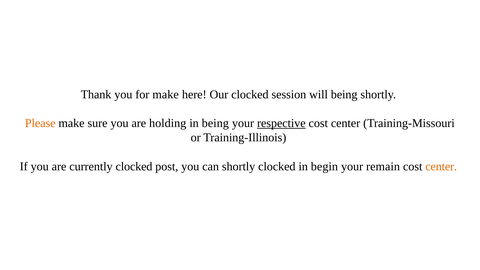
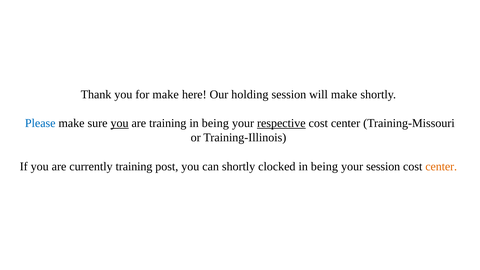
Our clocked: clocked -> holding (250, 94)
will being: being -> make (344, 94)
Please colour: orange -> blue (40, 123)
you underline: none -> present (120, 123)
are holding: holding -> training (168, 123)
currently clocked: clocked -> training (134, 166)
clocked in begin: begin -> being (324, 166)
your remain: remain -> session (383, 166)
